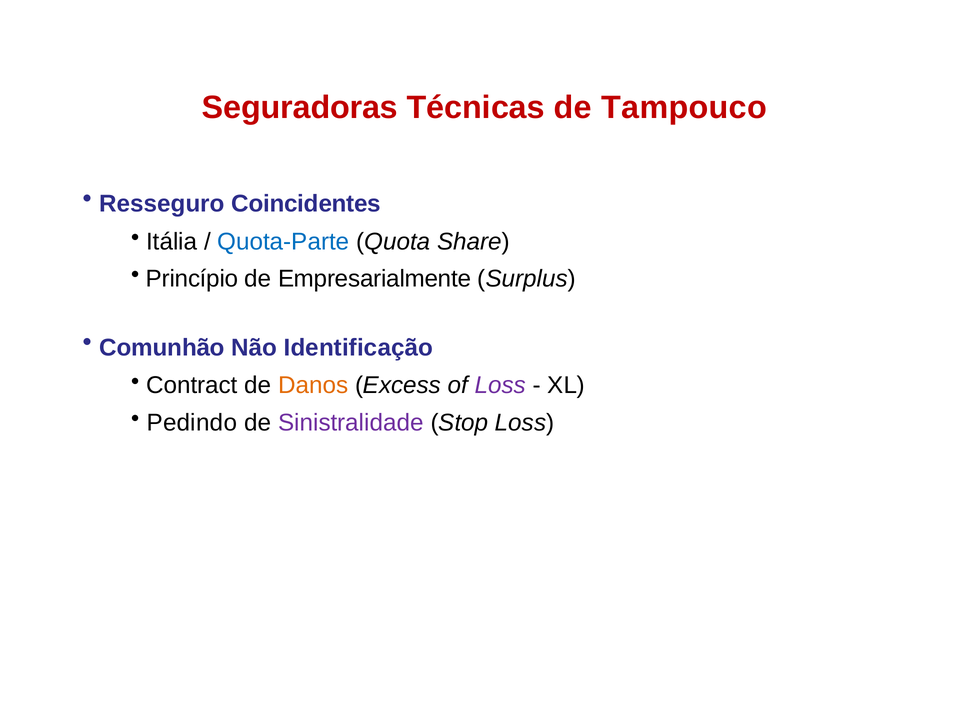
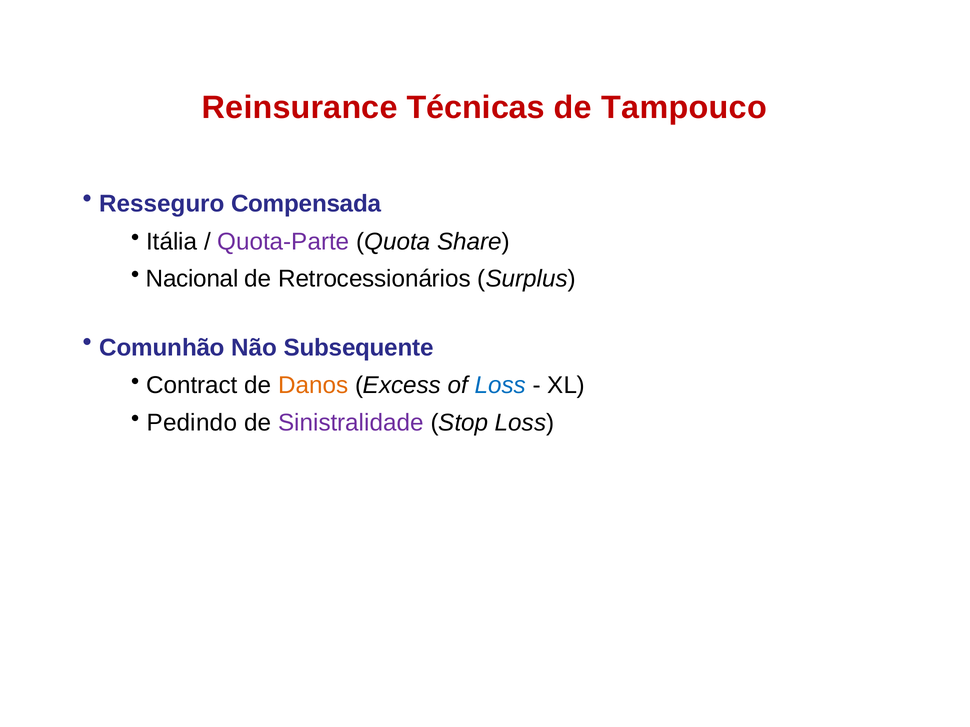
Seguradoras: Seguradoras -> Reinsurance (300, 108)
Coincidentes: Coincidentes -> Compensada (306, 204)
Quota-Parte colour: blue -> purple (283, 242)
Princípio: Princípio -> Nacional (192, 279)
Empresarialmente: Empresarialmente -> Retrocessionários (374, 279)
Identificação: Identificação -> Subsequente (359, 348)
Loss colour: purple -> blue (500, 386)
